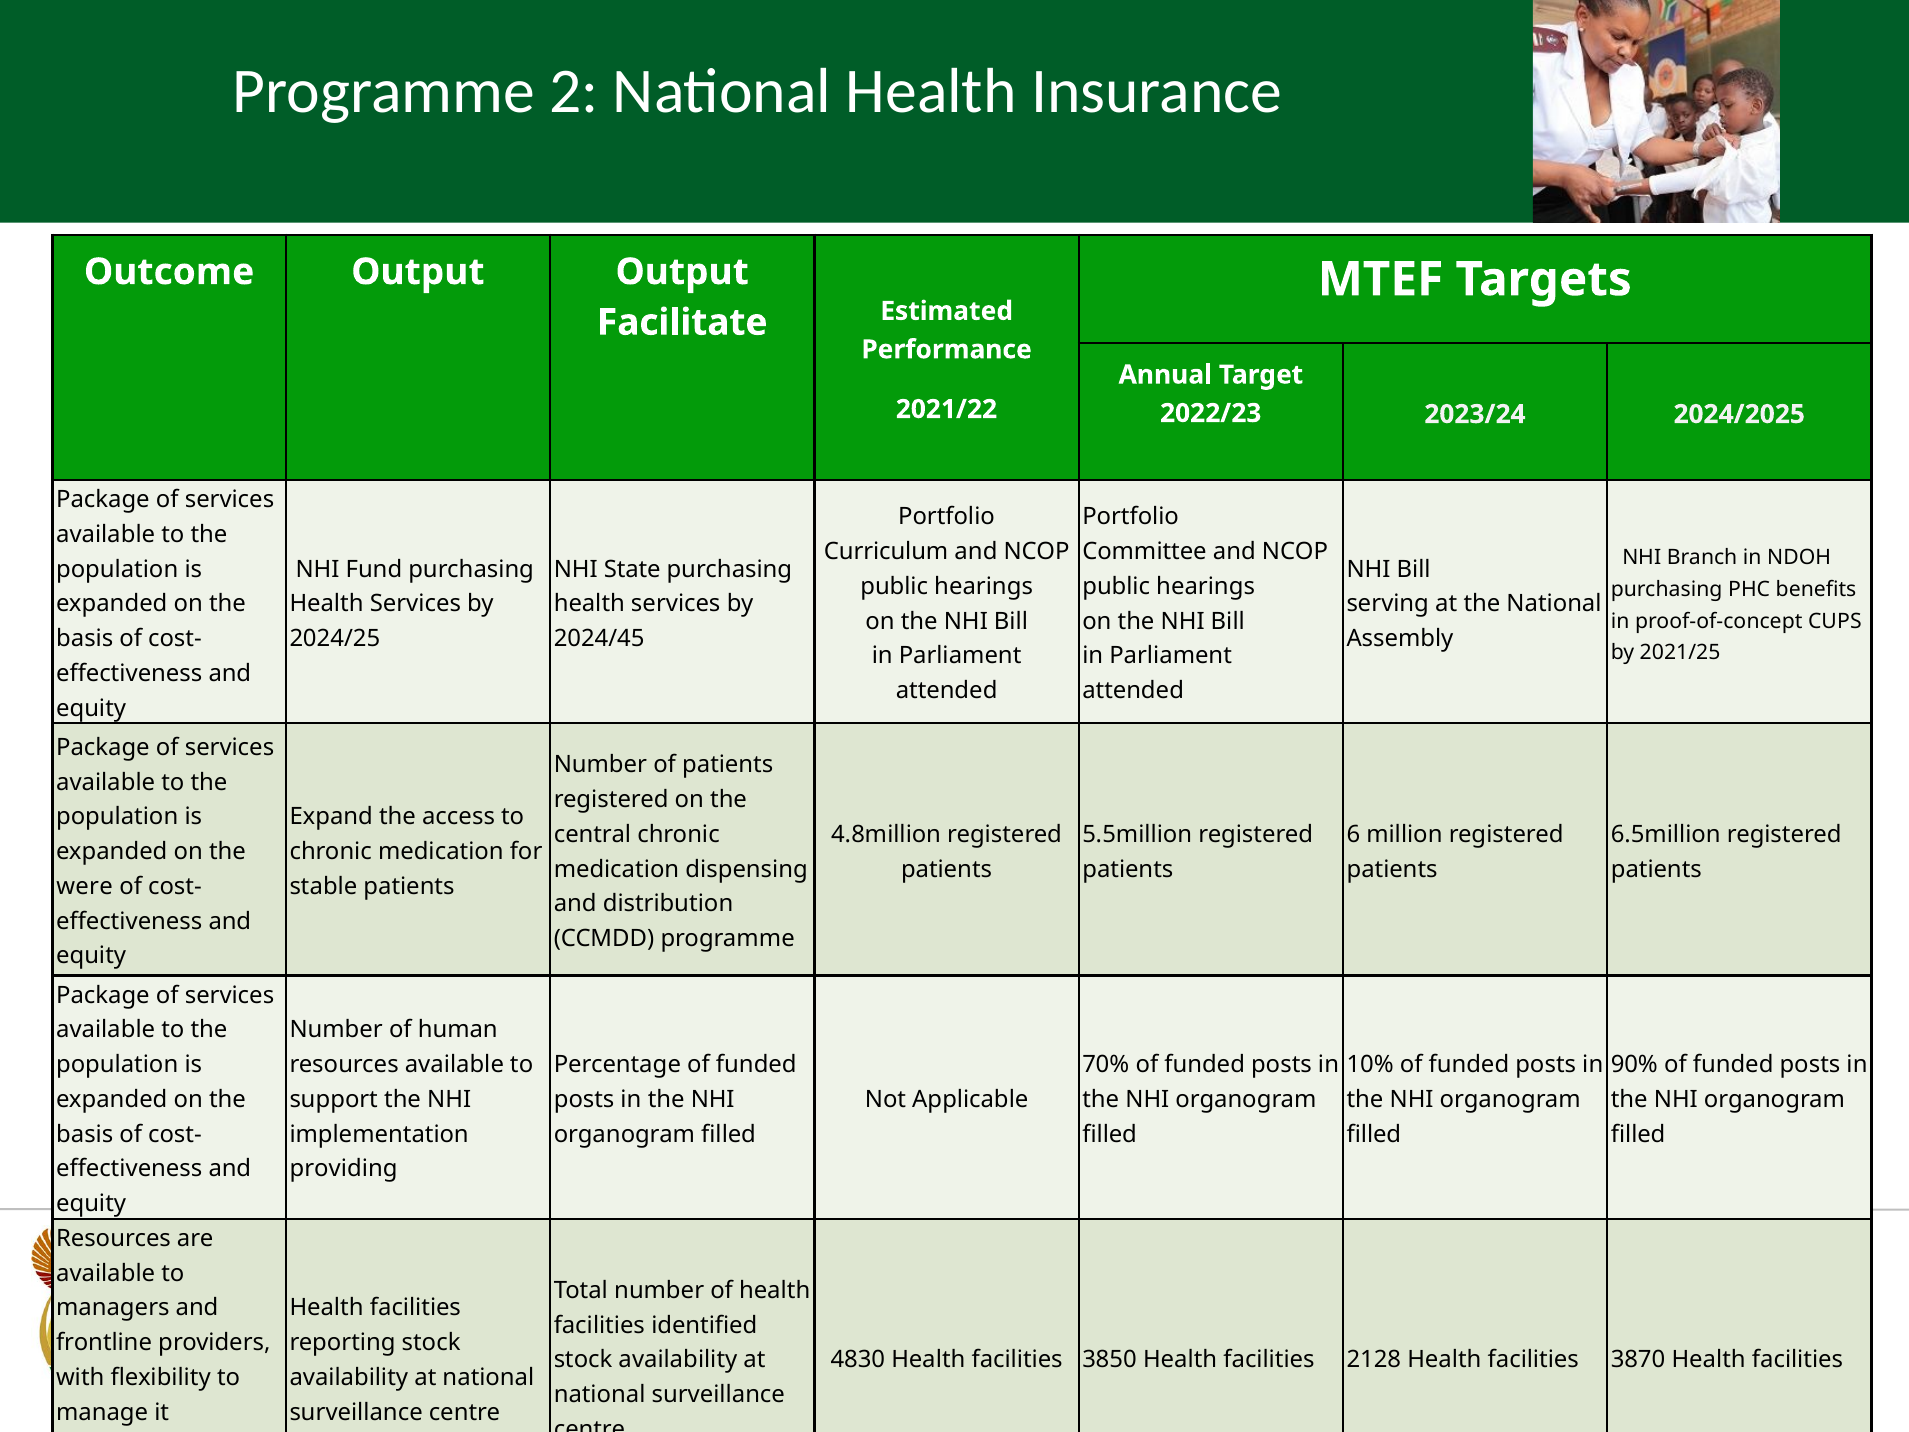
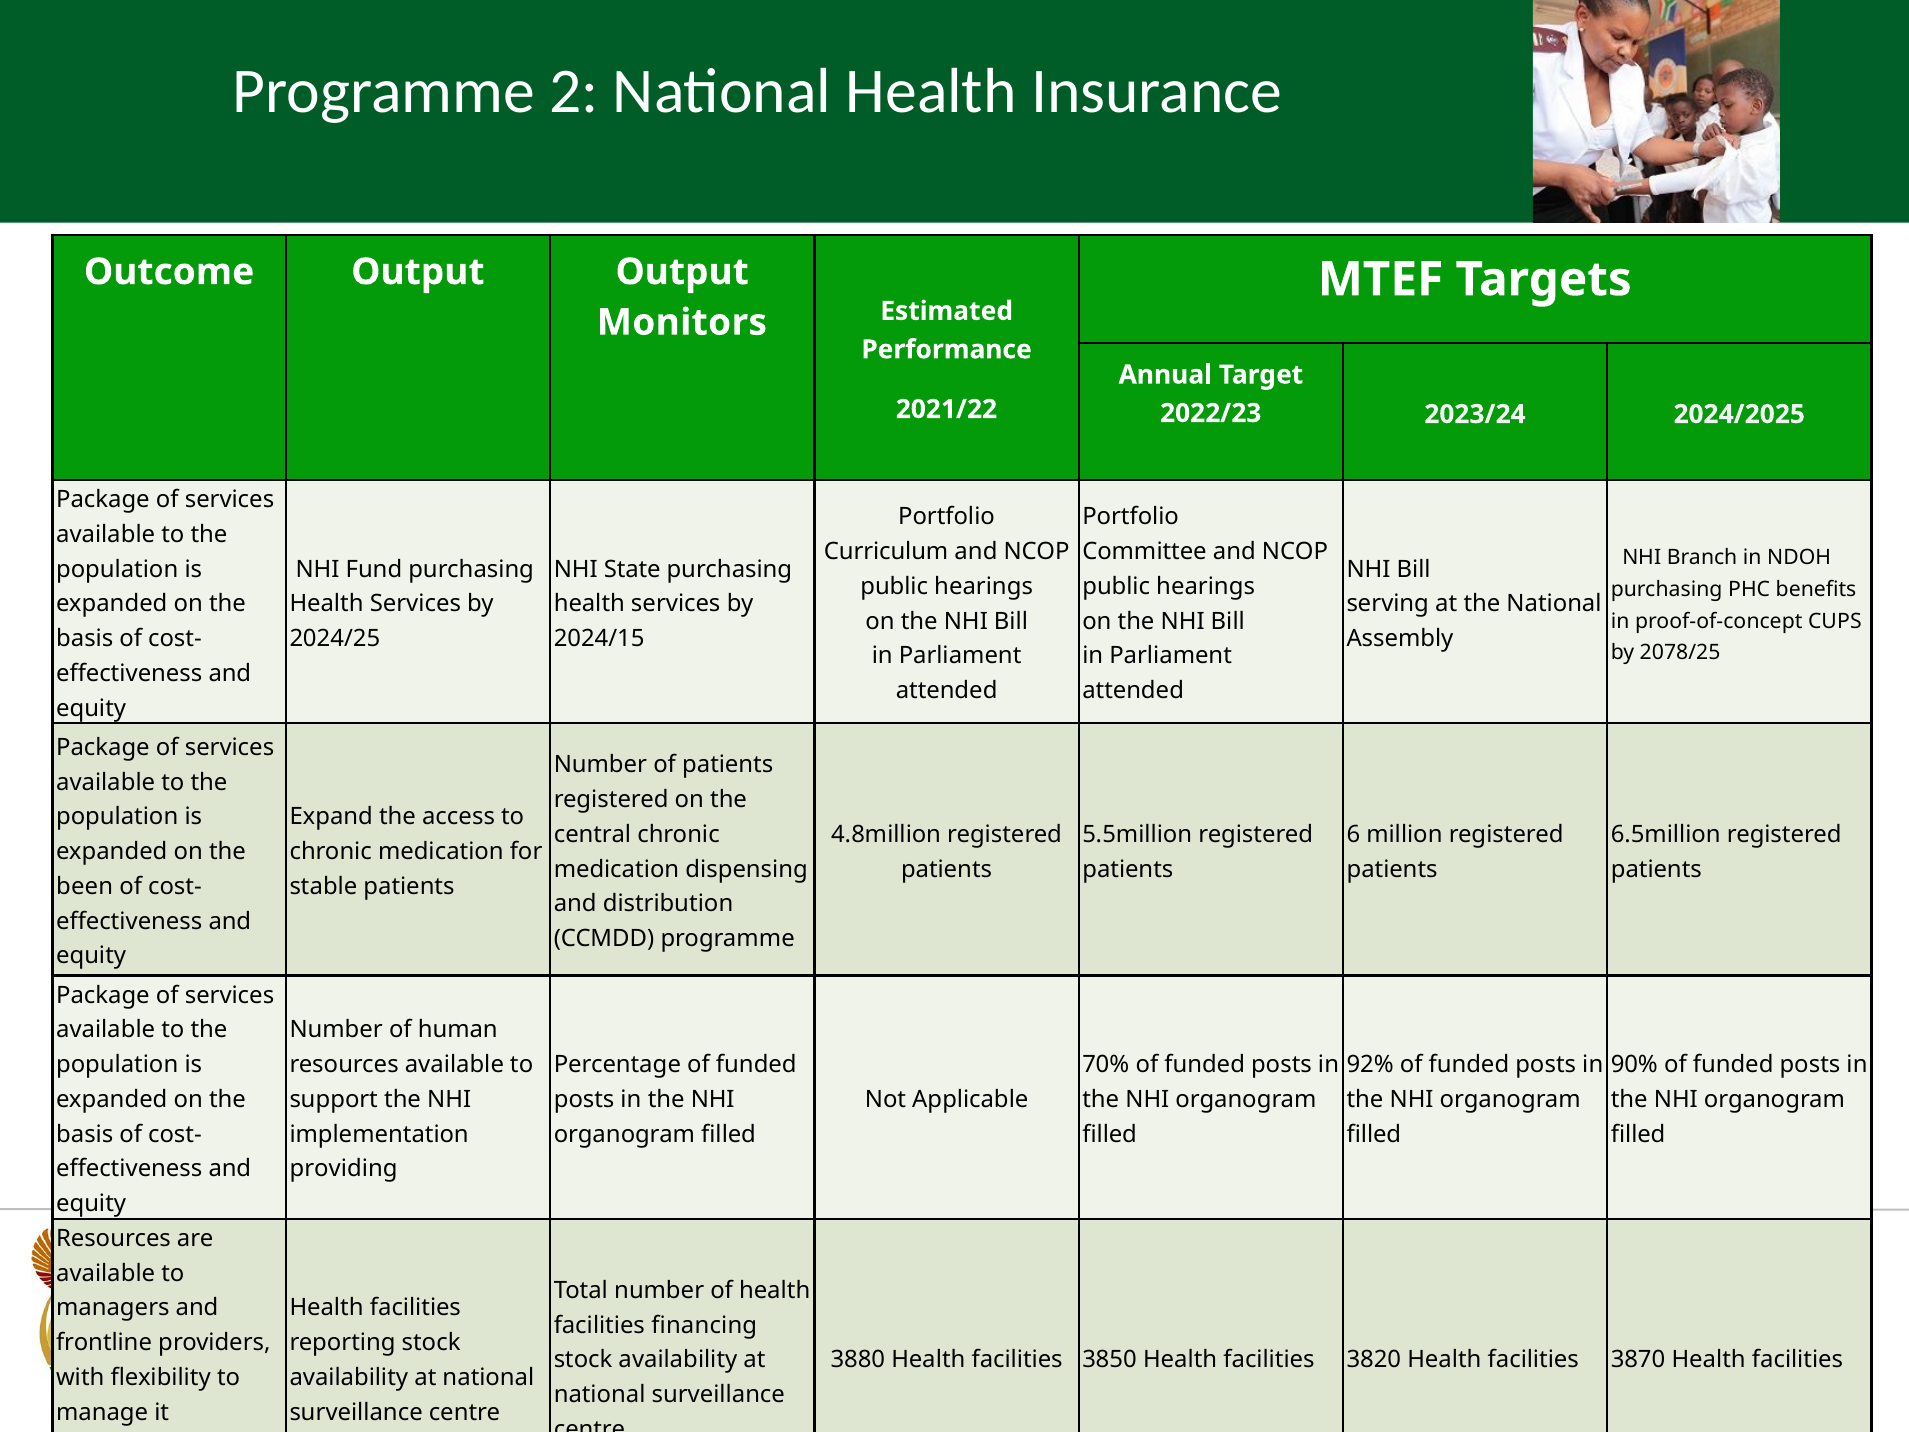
Facilitate: Facilitate -> Monitors (682, 322)
2024/45: 2024/45 -> 2024/15 (599, 639)
2021/25: 2021/25 -> 2078/25 (1680, 652)
were: were -> been (85, 886)
10%: 10% -> 92% (1370, 1065)
identified: identified -> financing (704, 1325)
4830: 4830 -> 3880 (858, 1360)
2128: 2128 -> 3820 (1374, 1360)
